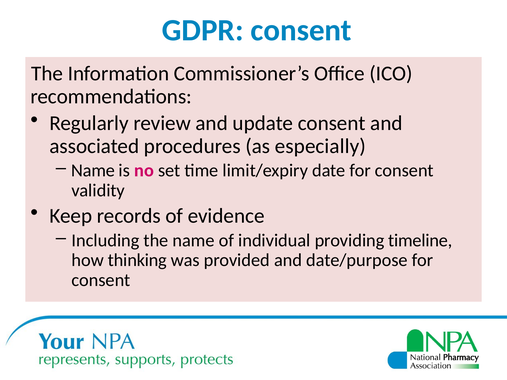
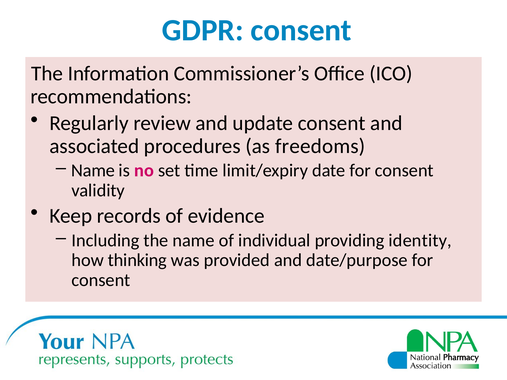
especially: especially -> freedoms (320, 146)
timeline: timeline -> identity (420, 241)
